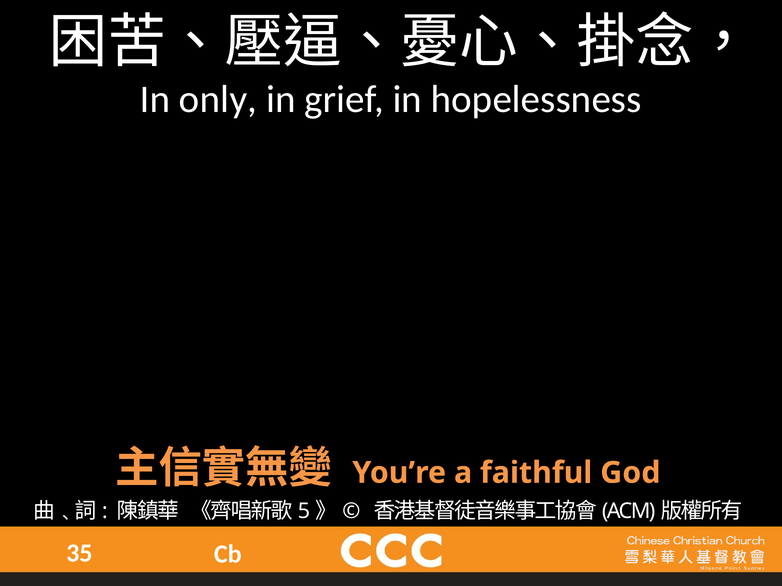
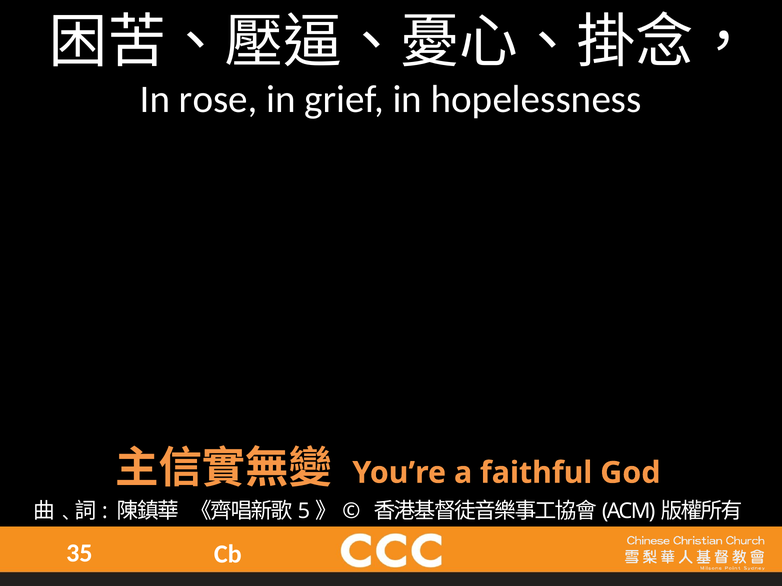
only: only -> rose (218, 100)
